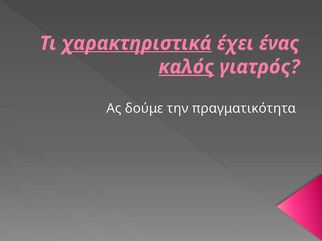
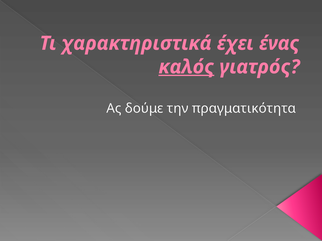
χαρακτηριστικά underline: present -> none (137, 43)
